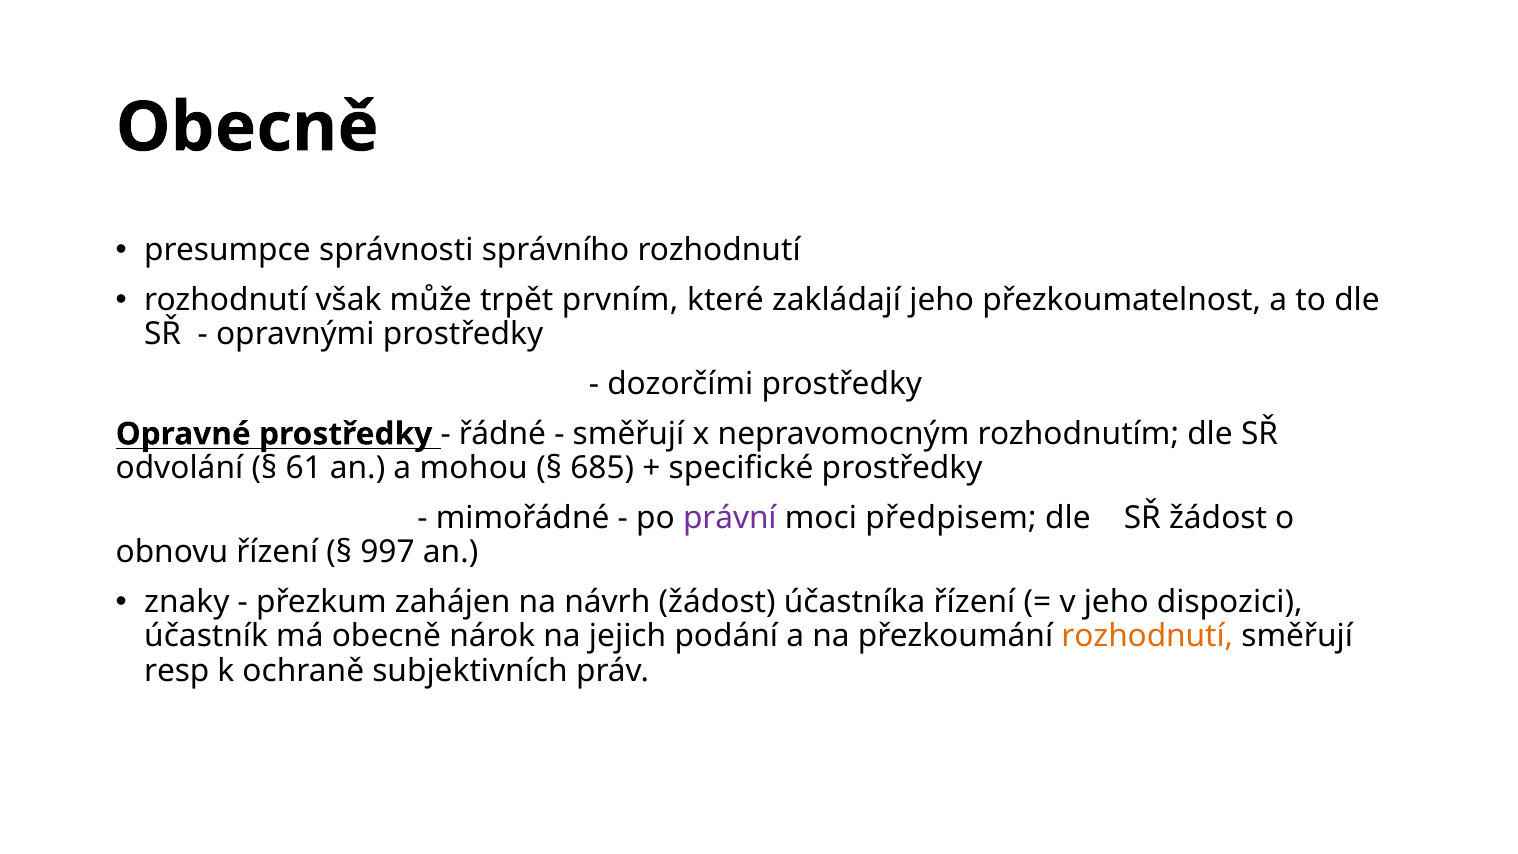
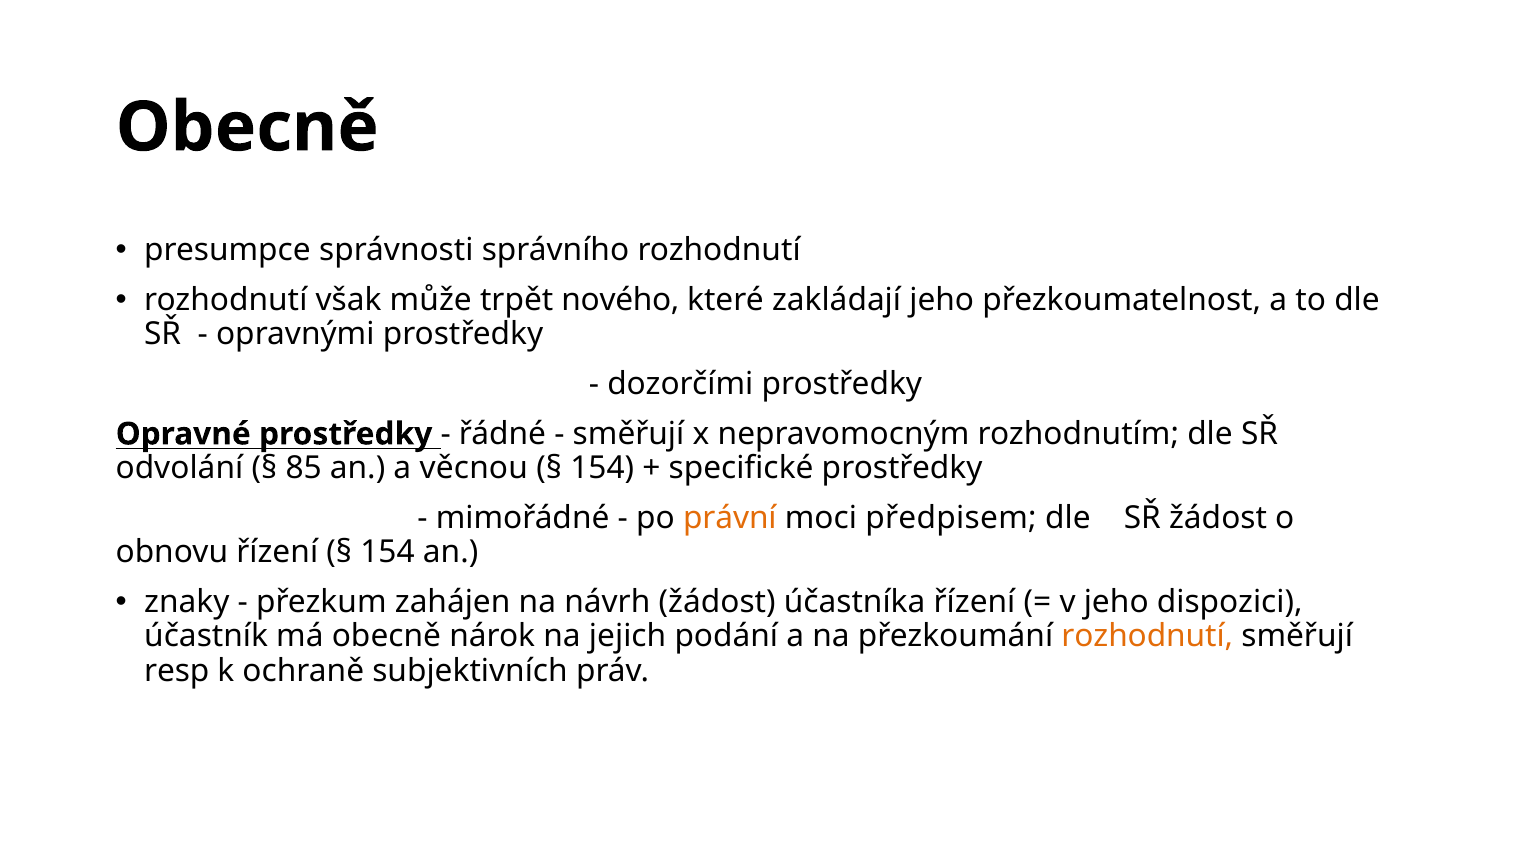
prvním: prvním -> nového (620, 300)
61: 61 -> 85 (304, 468)
mohou: mohou -> věcnou (474, 468)
685: 685 -> 154 (602, 468)
právní colour: purple -> orange (730, 518)
997: 997 -> 154 (387, 552)
